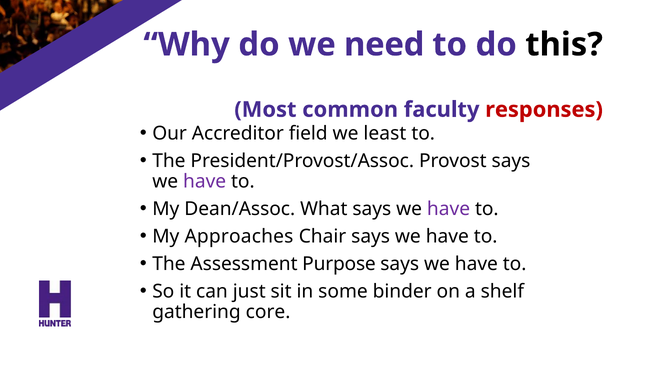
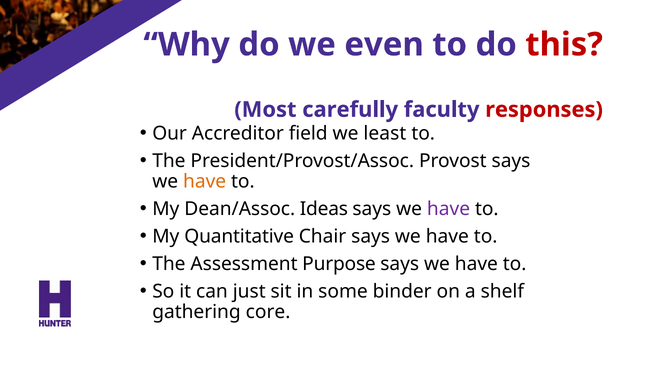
need: need -> even (384, 45)
this colour: black -> red (564, 45)
common: common -> carefully (350, 110)
have colour: purple -> orange (205, 182)
What: What -> Ideas (324, 209)
Approaches: Approaches -> Quantitative (239, 237)
